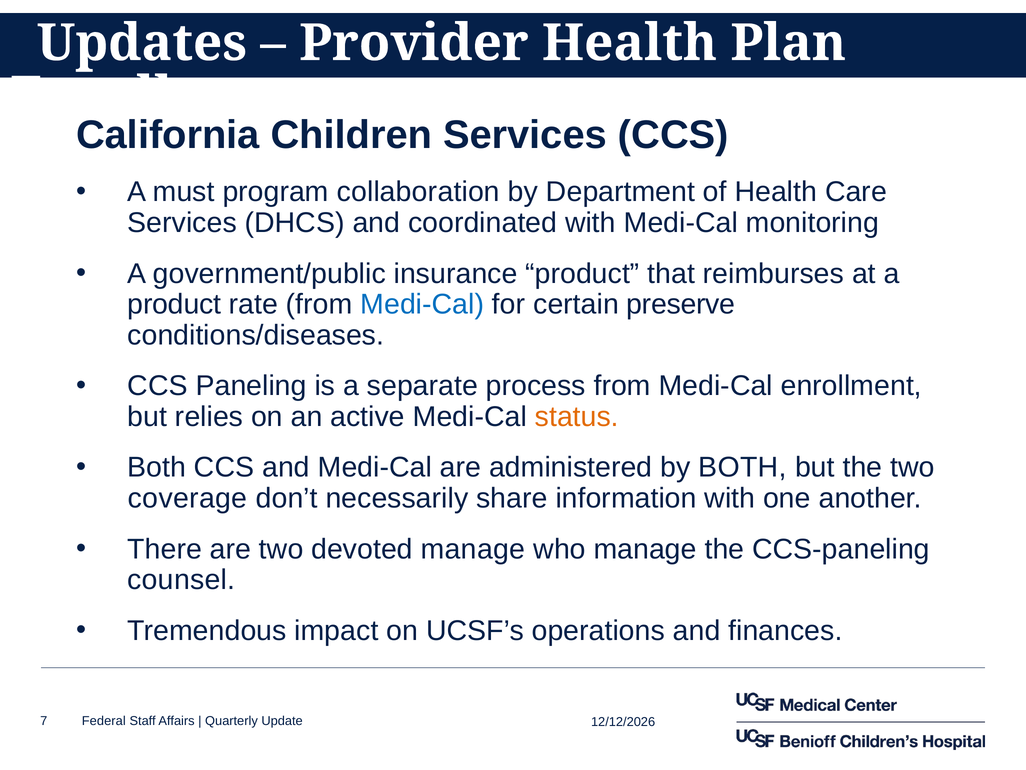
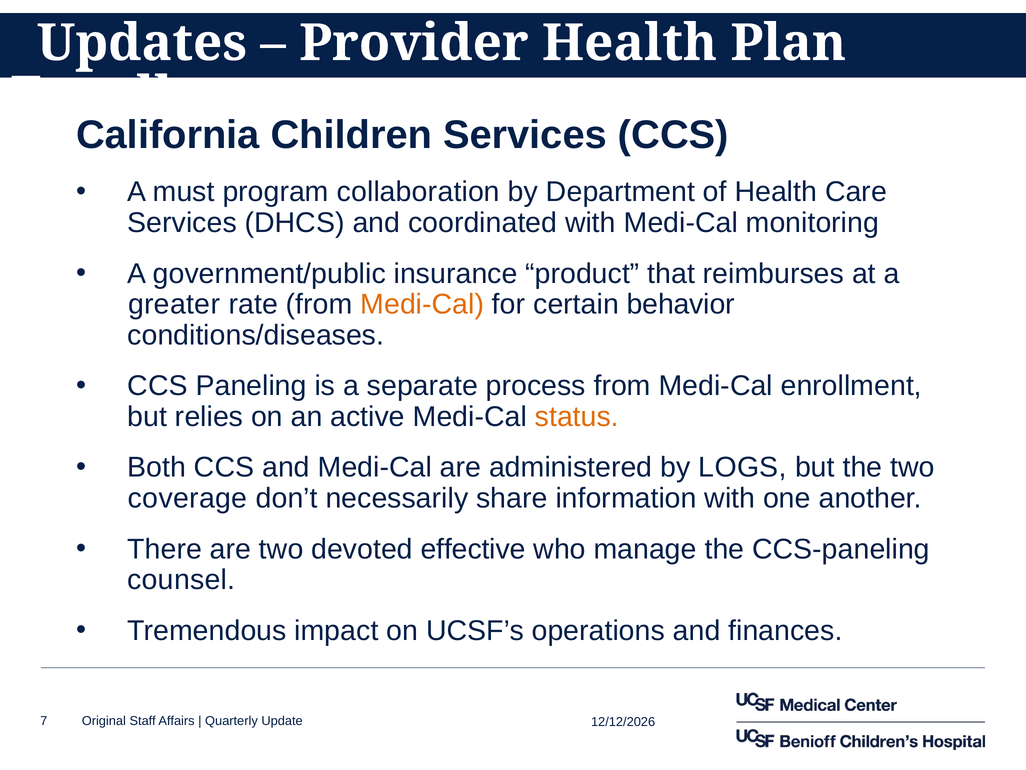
product: product -> greater (174, 304)
Medi-Cal colour: blue -> orange (422, 304)
preserve: preserve -> behavior (681, 304)
by BOTH: BOTH -> LOGS (743, 467)
devoted manage: manage -> effective (473, 549)
Federal: Federal -> Original (104, 720)
